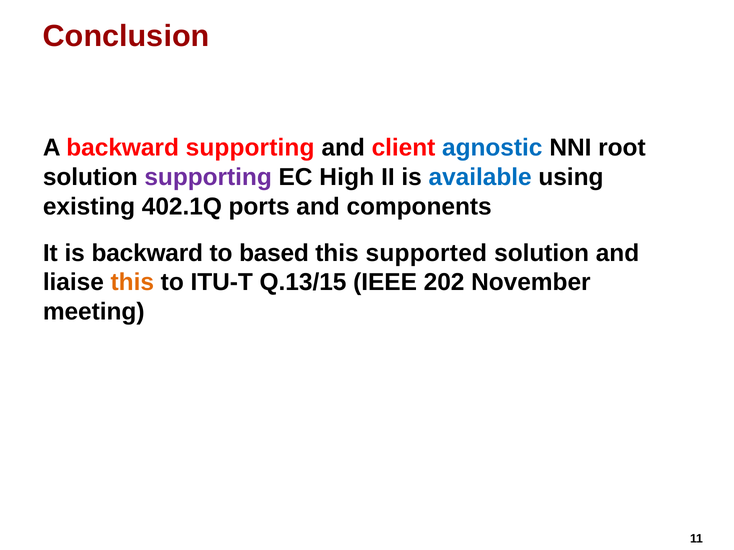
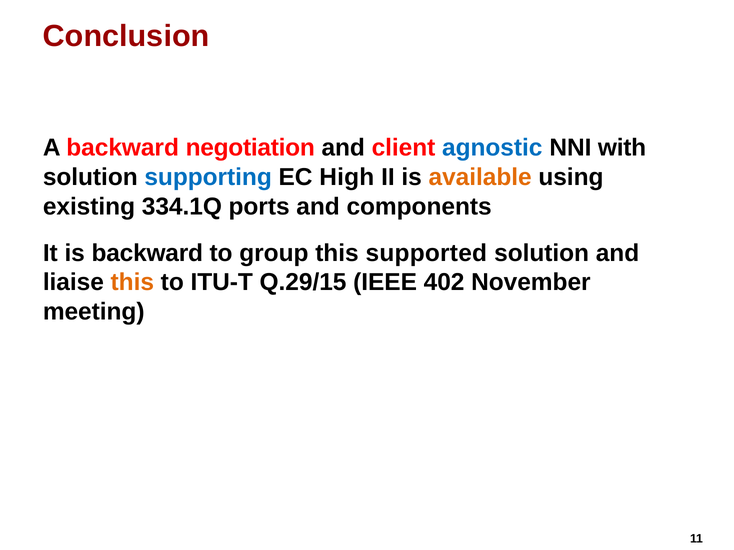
backward supporting: supporting -> negotiation (250, 148)
root: root -> with (622, 148)
supporting colour: purple -> blue (208, 177)
available colour: blue -> orange (480, 177)
402.1Q: 402.1Q -> 334.1Q (182, 207)
based: based -> group (274, 253)
Q.13/15: Q.13/15 -> Q.29/15 (303, 282)
202: 202 -> 402 (444, 282)
